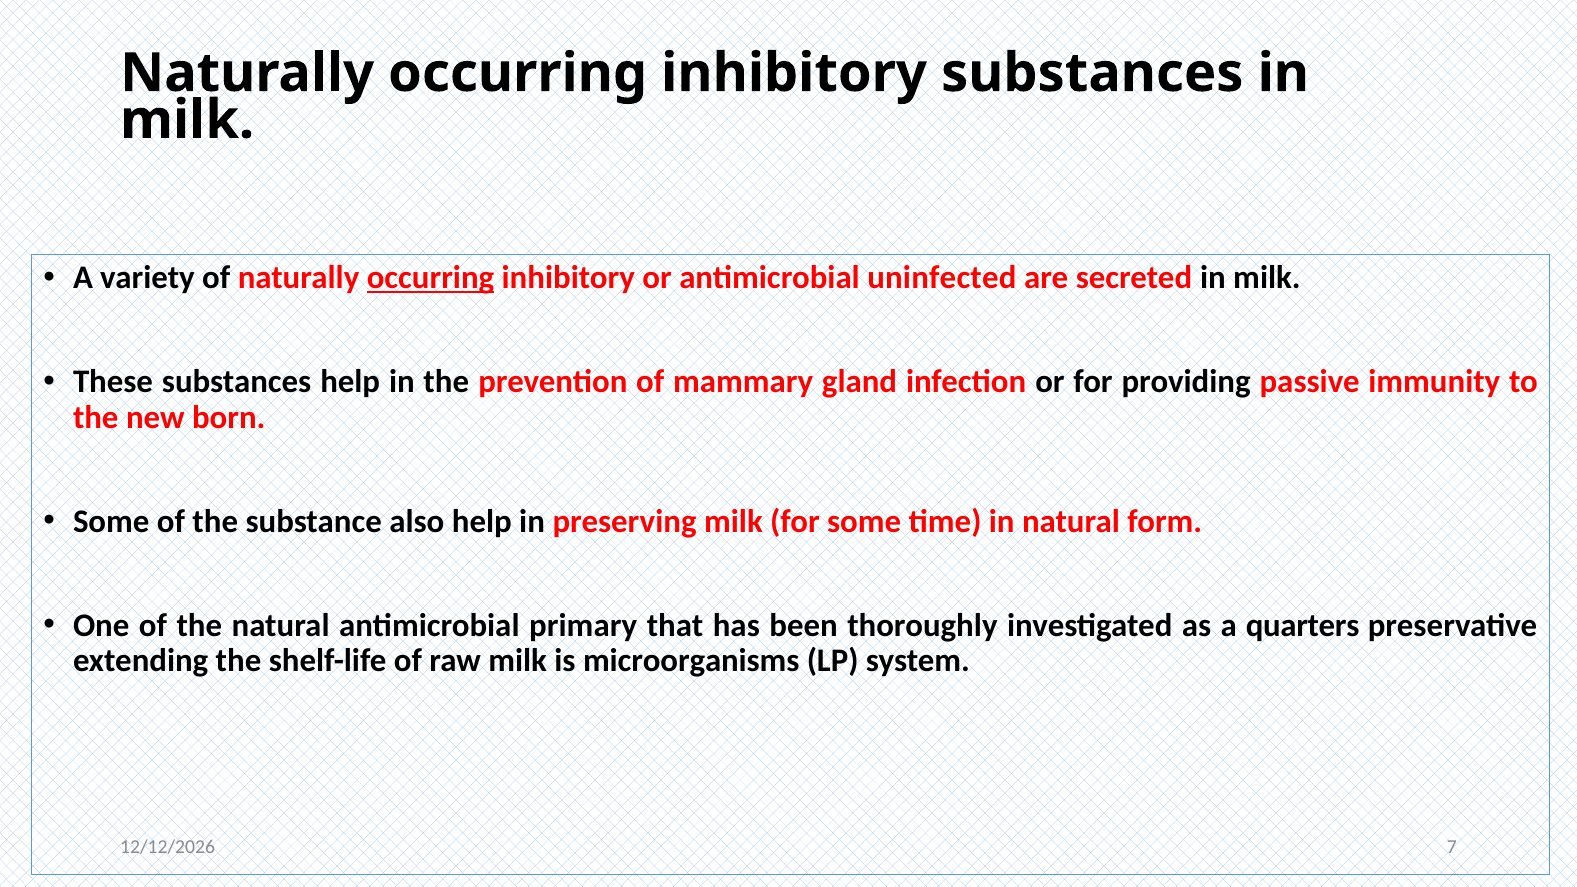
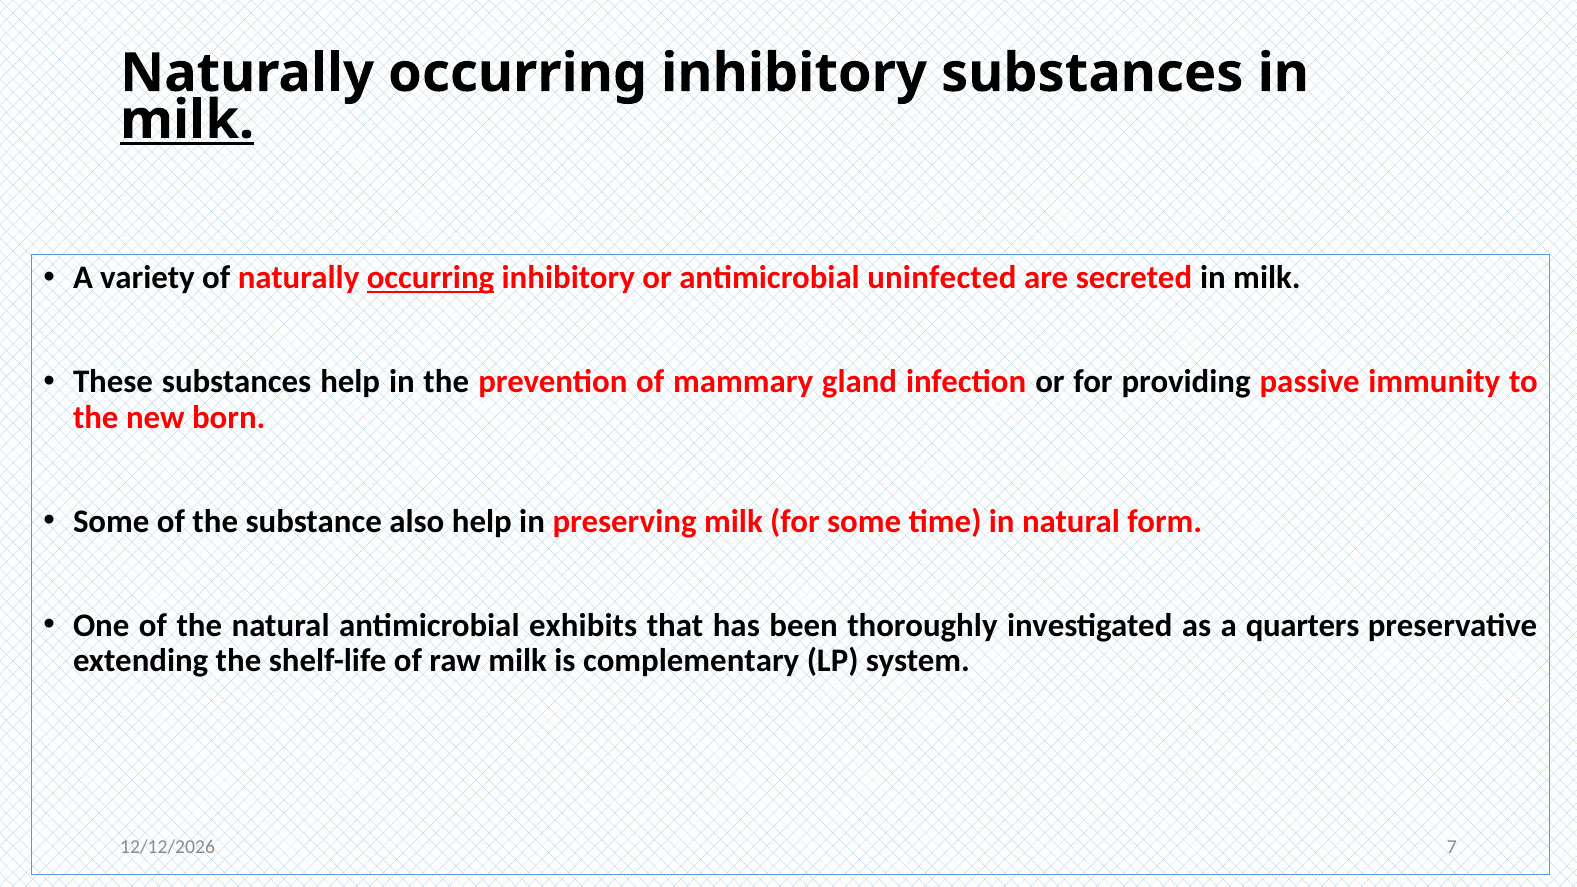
milk underline: none -> present (187, 120)
primary: primary -> exhibits (583, 625)
microorganisms: microorganisms -> complementary (691, 661)
